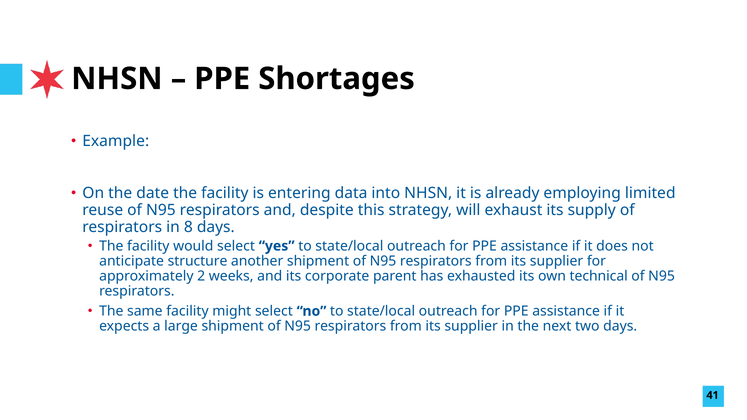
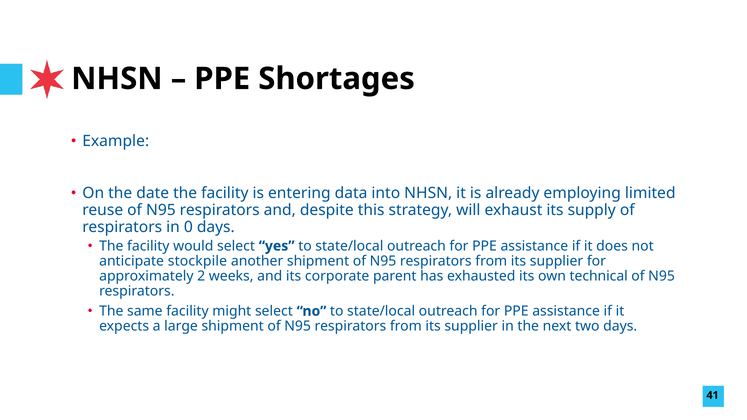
8: 8 -> 0 (188, 227)
structure: structure -> stockpile (197, 261)
